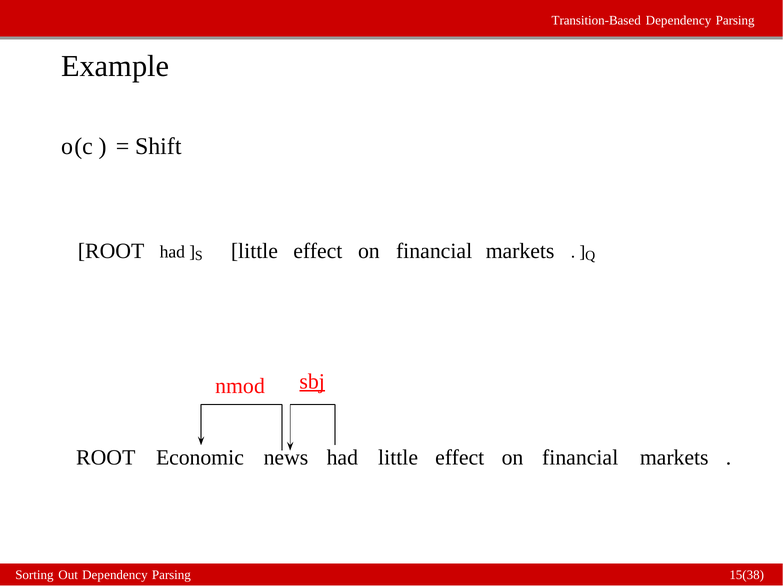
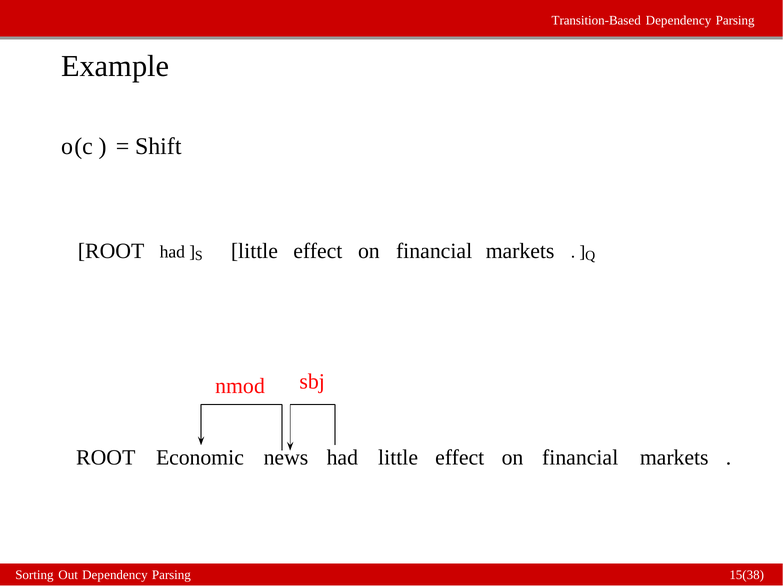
sbj underline: present -> none (312, 382)
